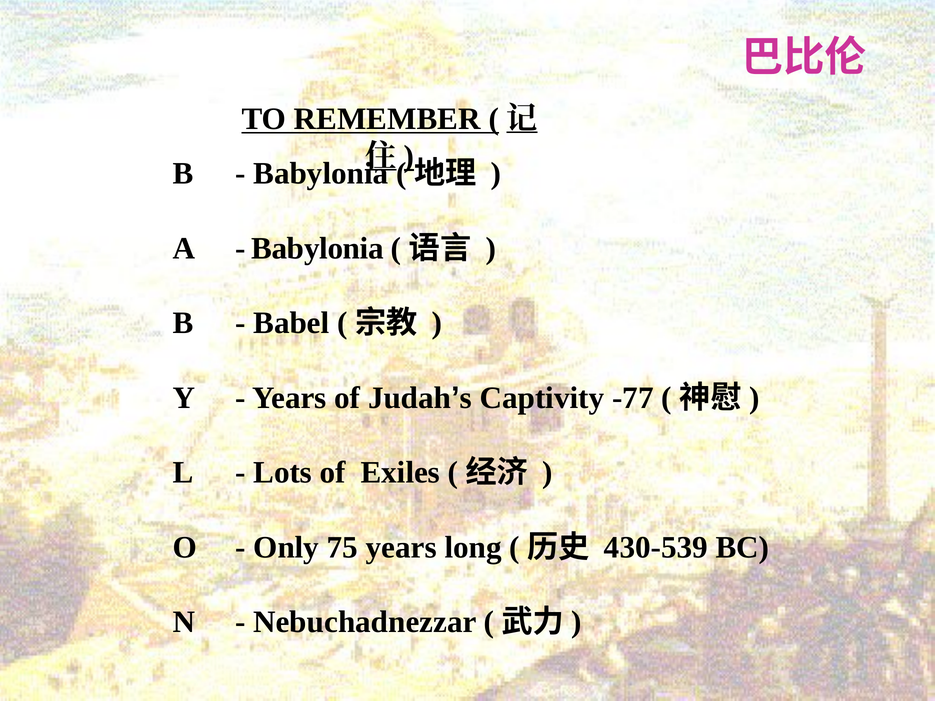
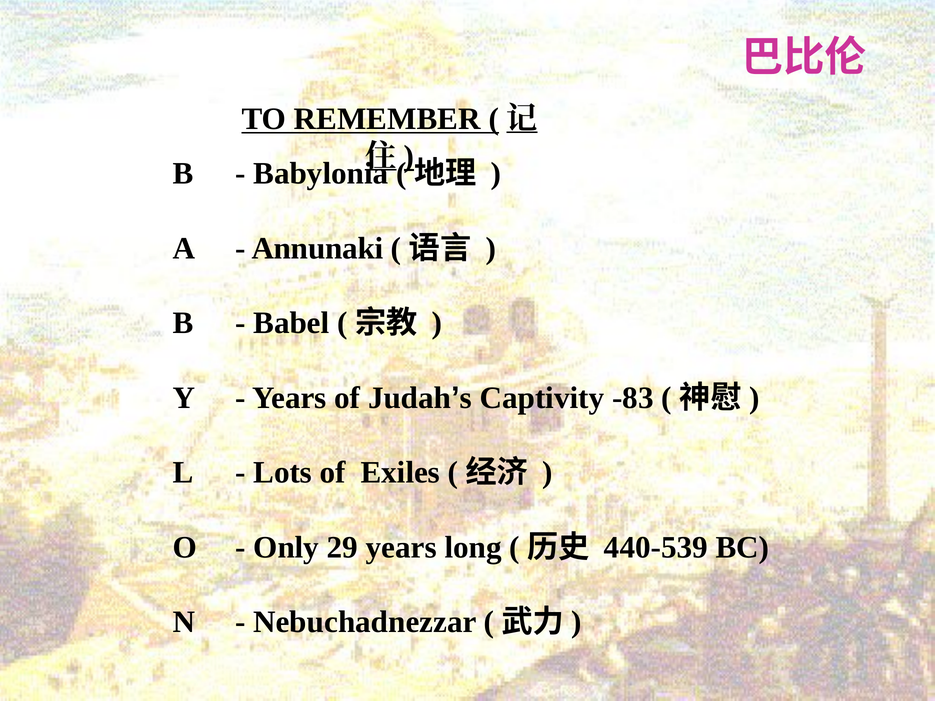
Babylonia: Babylonia -> Annunaki (317, 248)
-77: -77 -> -83 (633, 398)
75: 75 -> 29 (342, 548)
430-539: 430-539 -> 440-539 (656, 548)
